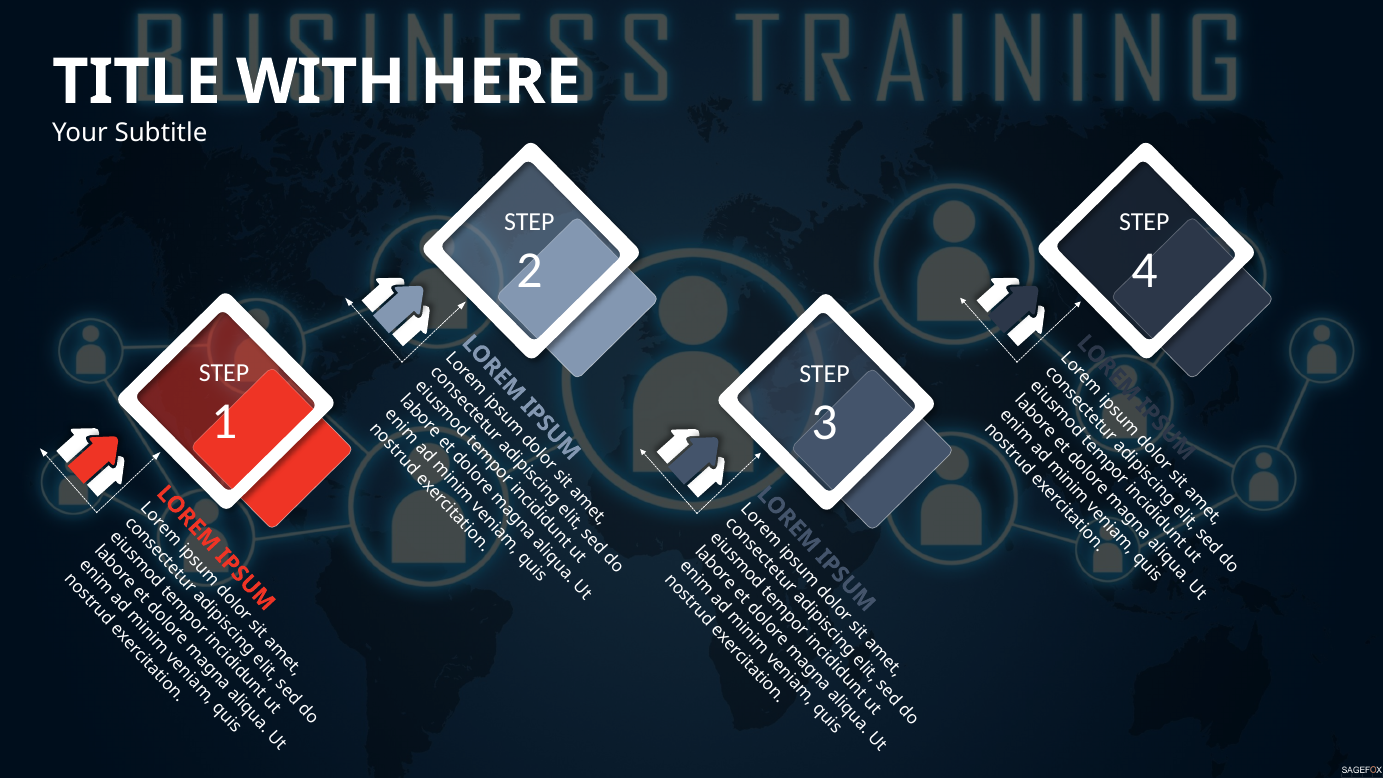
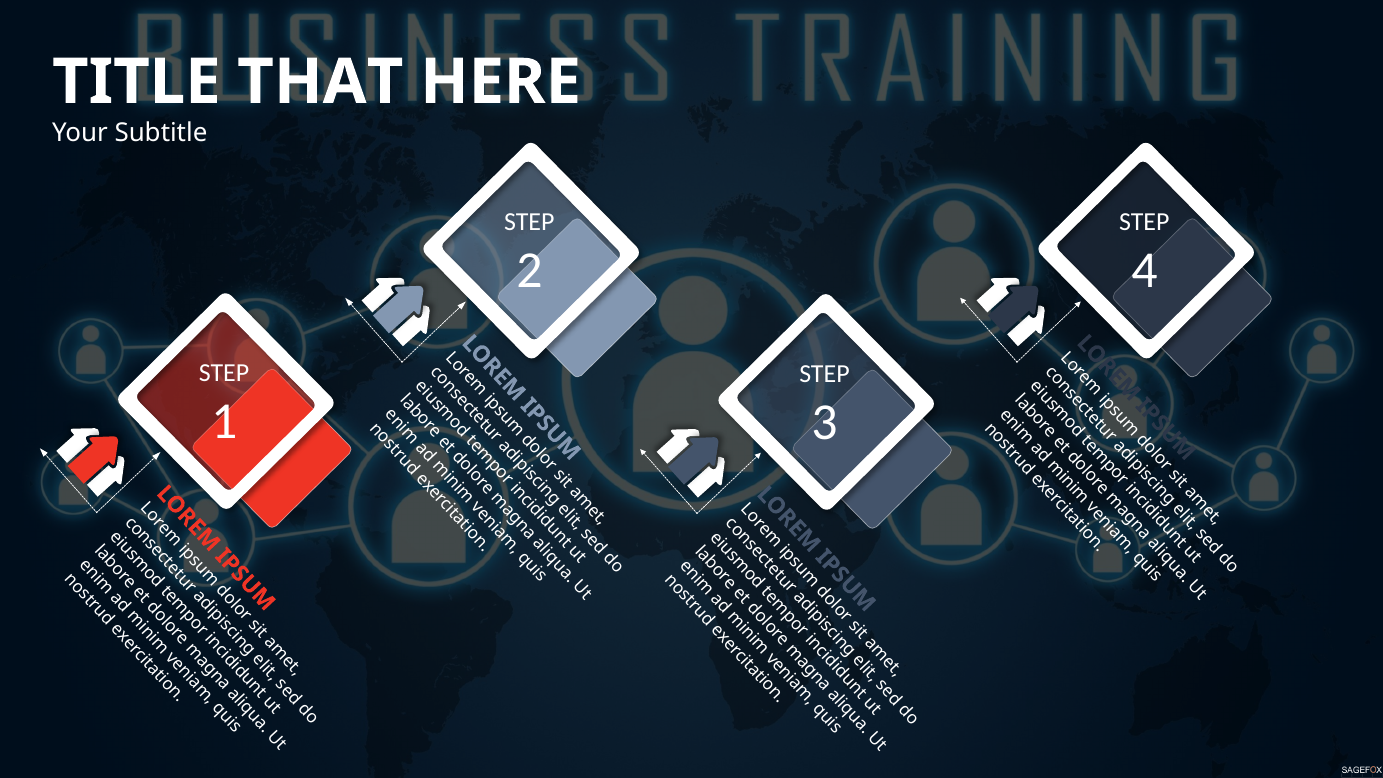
WITH: WITH -> THAT (320, 82)
